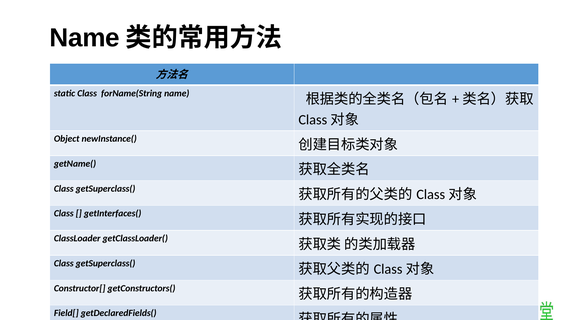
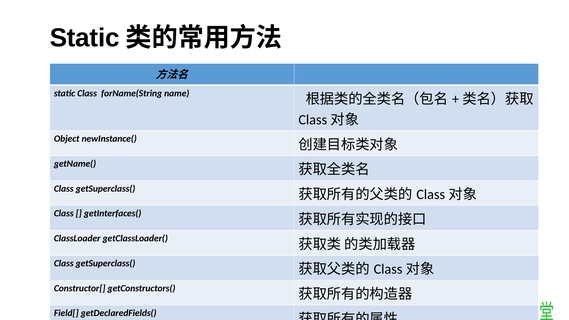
Name: Name -> Static (85, 38)
